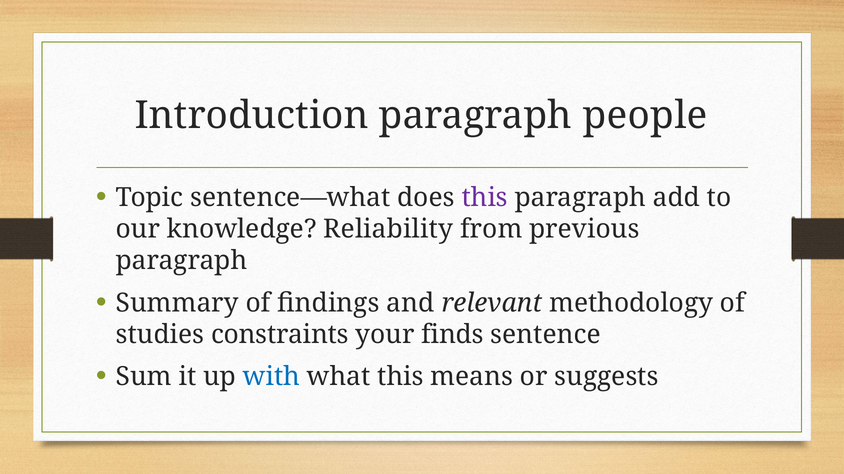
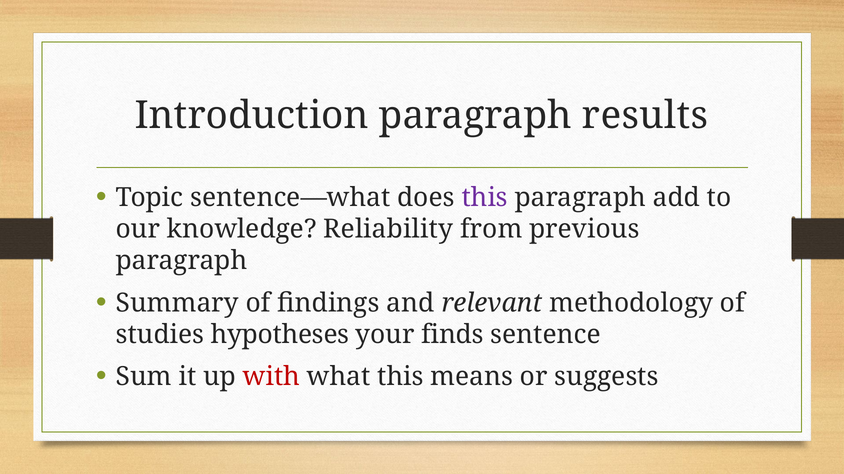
people: people -> results (645, 116)
constraints: constraints -> hypotheses (280, 335)
with colour: blue -> red (271, 377)
